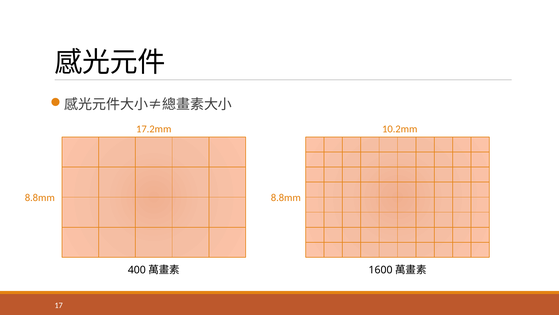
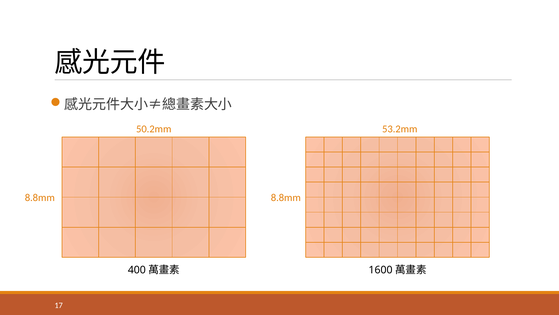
10.2mm: 10.2mm -> 53.2mm (400, 129)
17.2mm: 17.2mm -> 50.2mm (154, 129)
